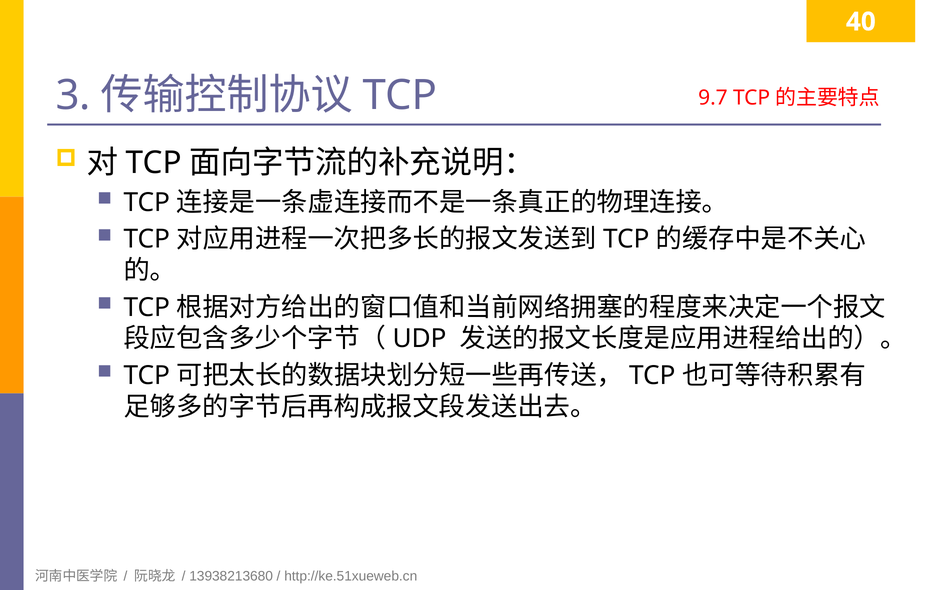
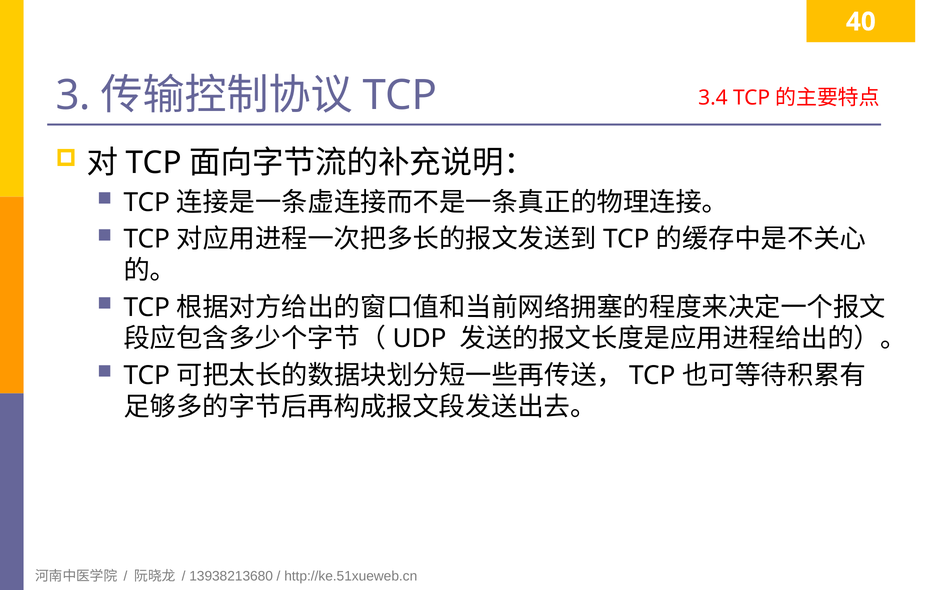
9.7: 9.7 -> 3.4 (713, 98)
